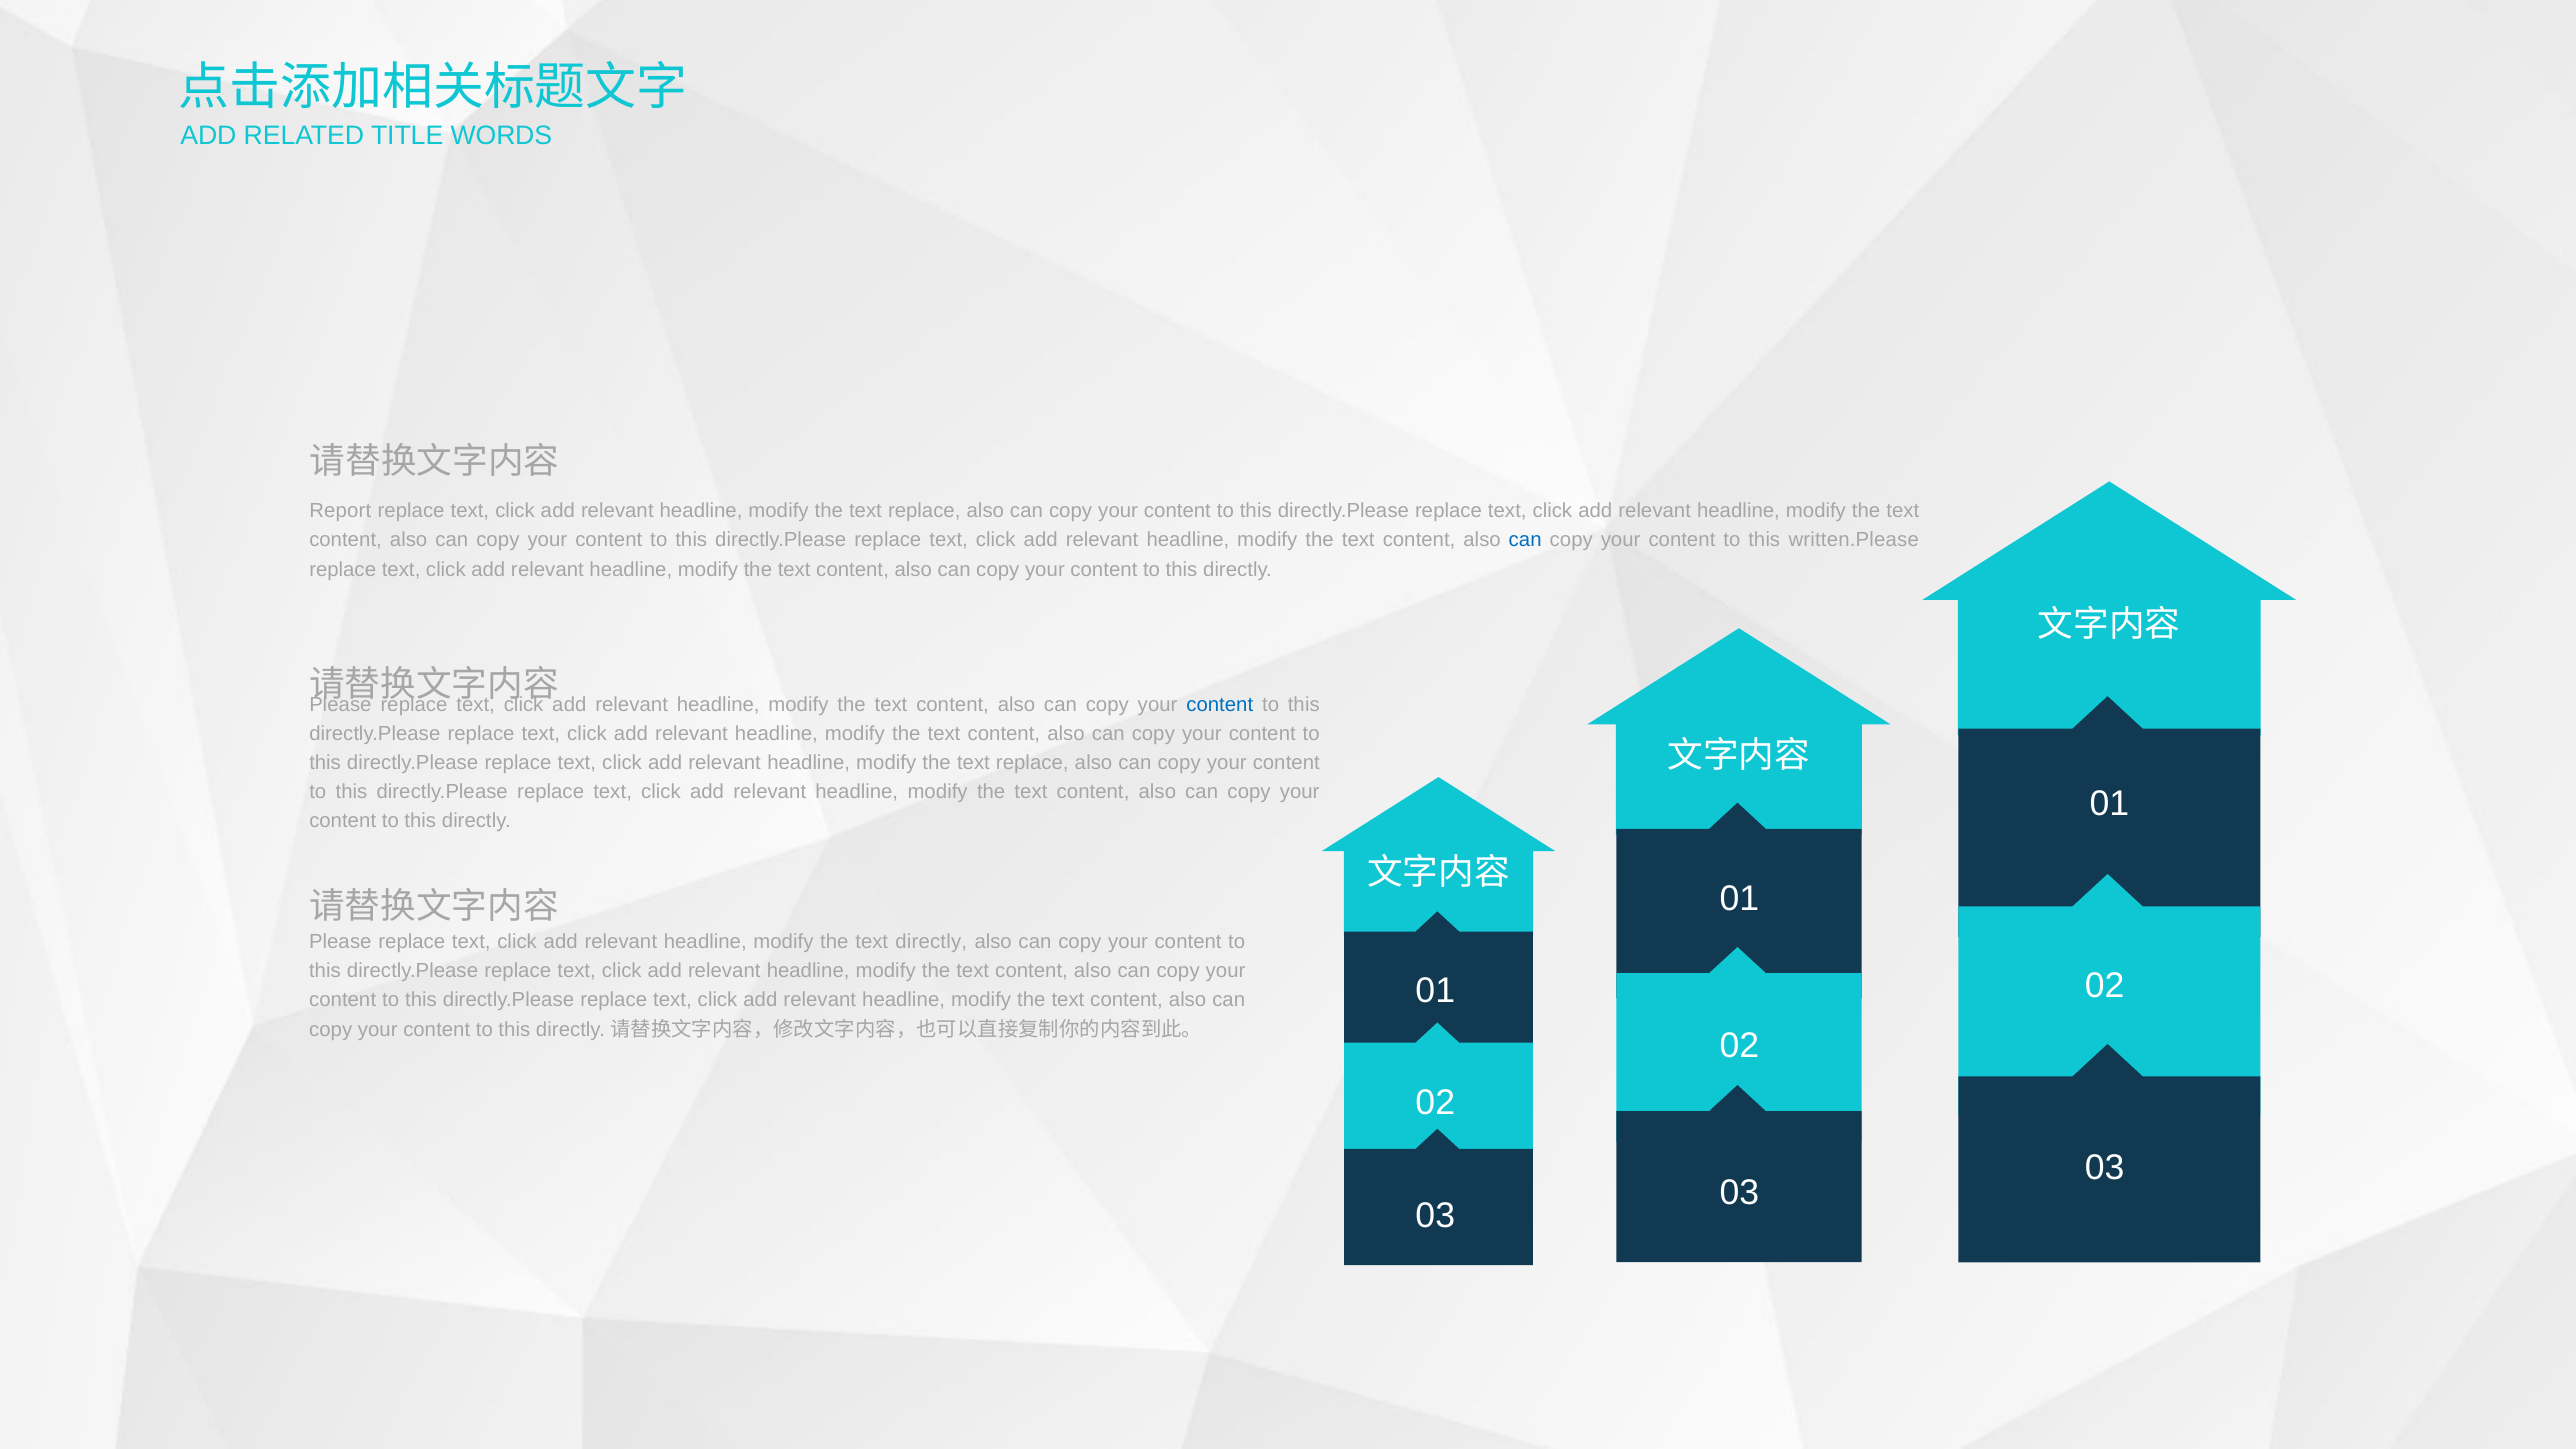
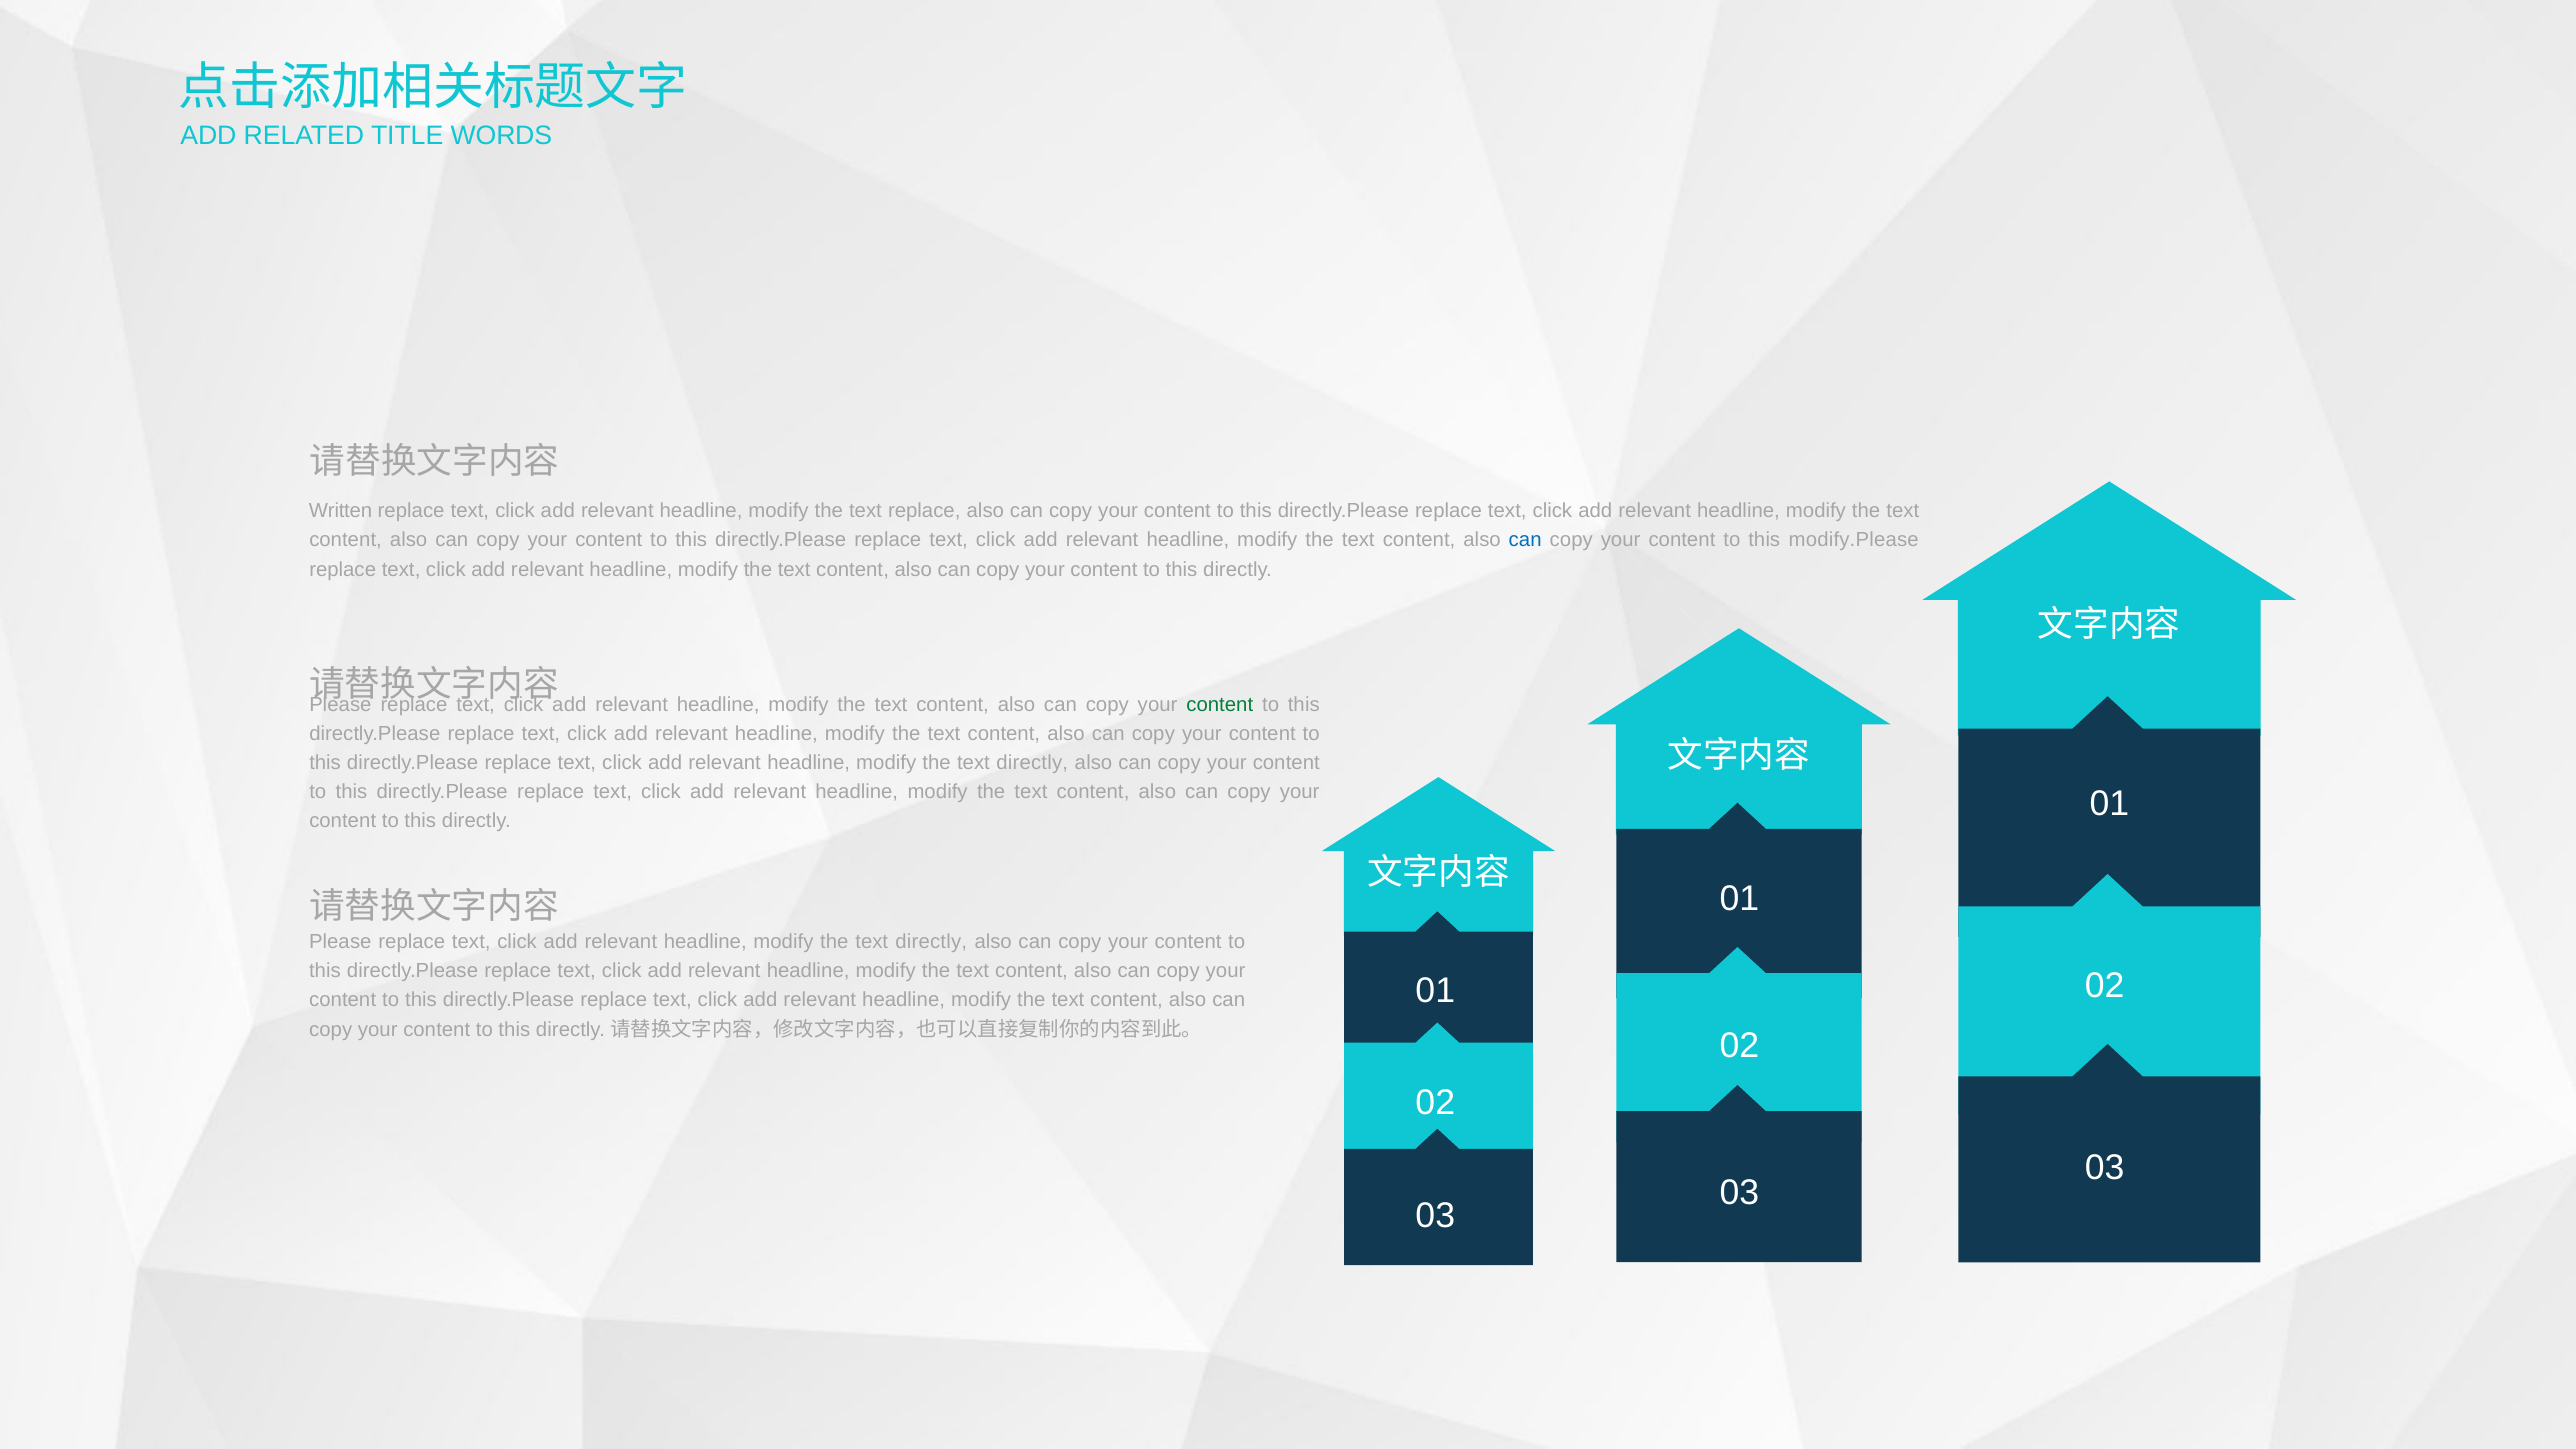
Report: Report -> Written (341, 511)
written.Please: written.Please -> modify.Please (1854, 540)
content colour: blue -> green (1220, 704)
replace: replace -> directly (1032, 763)
